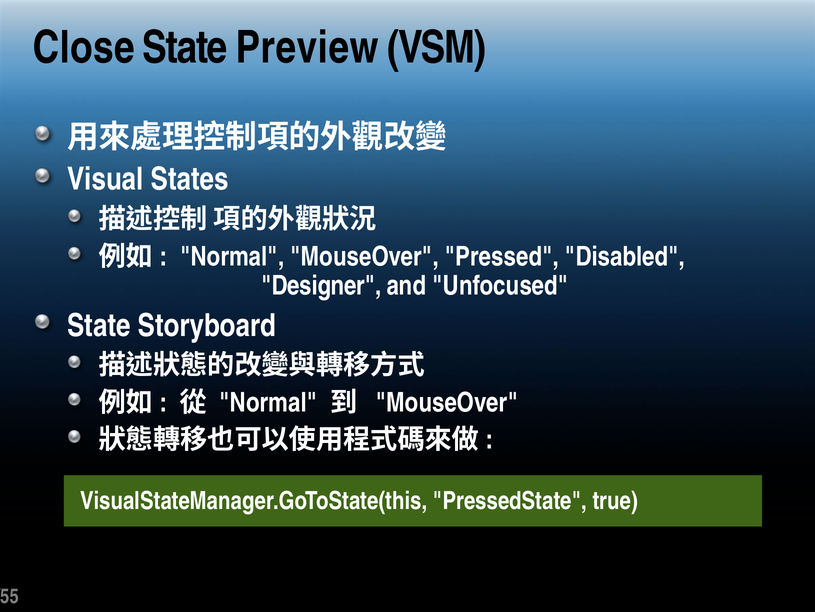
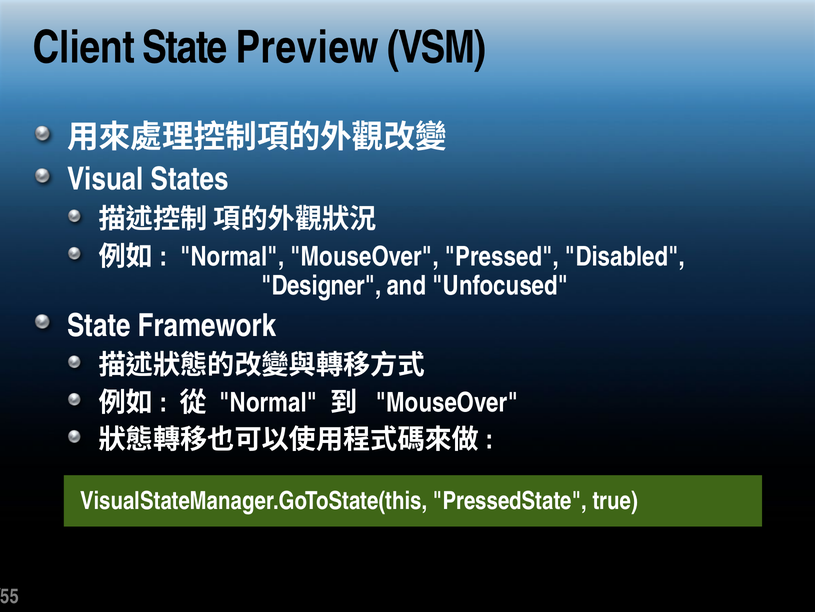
Close: Close -> Client (84, 48)
Storyboard: Storyboard -> Framework (207, 325)
